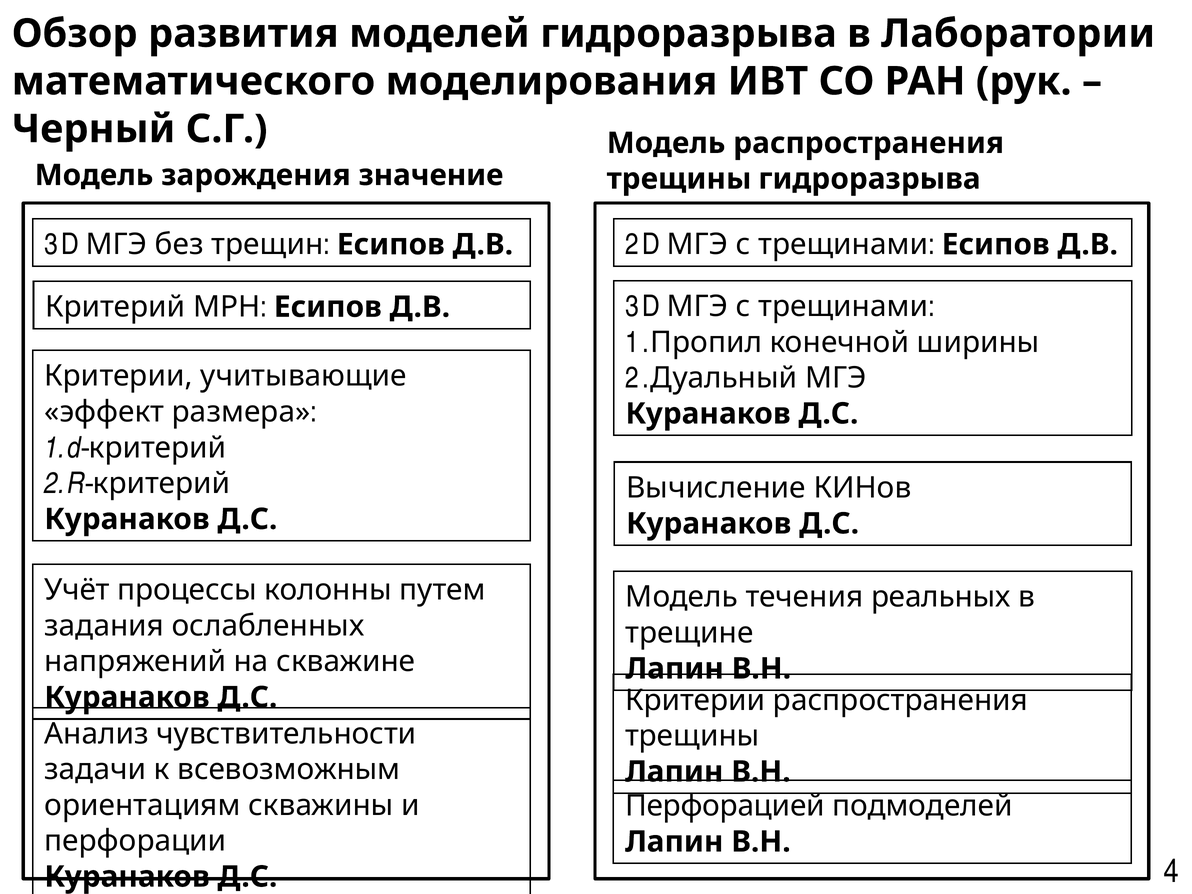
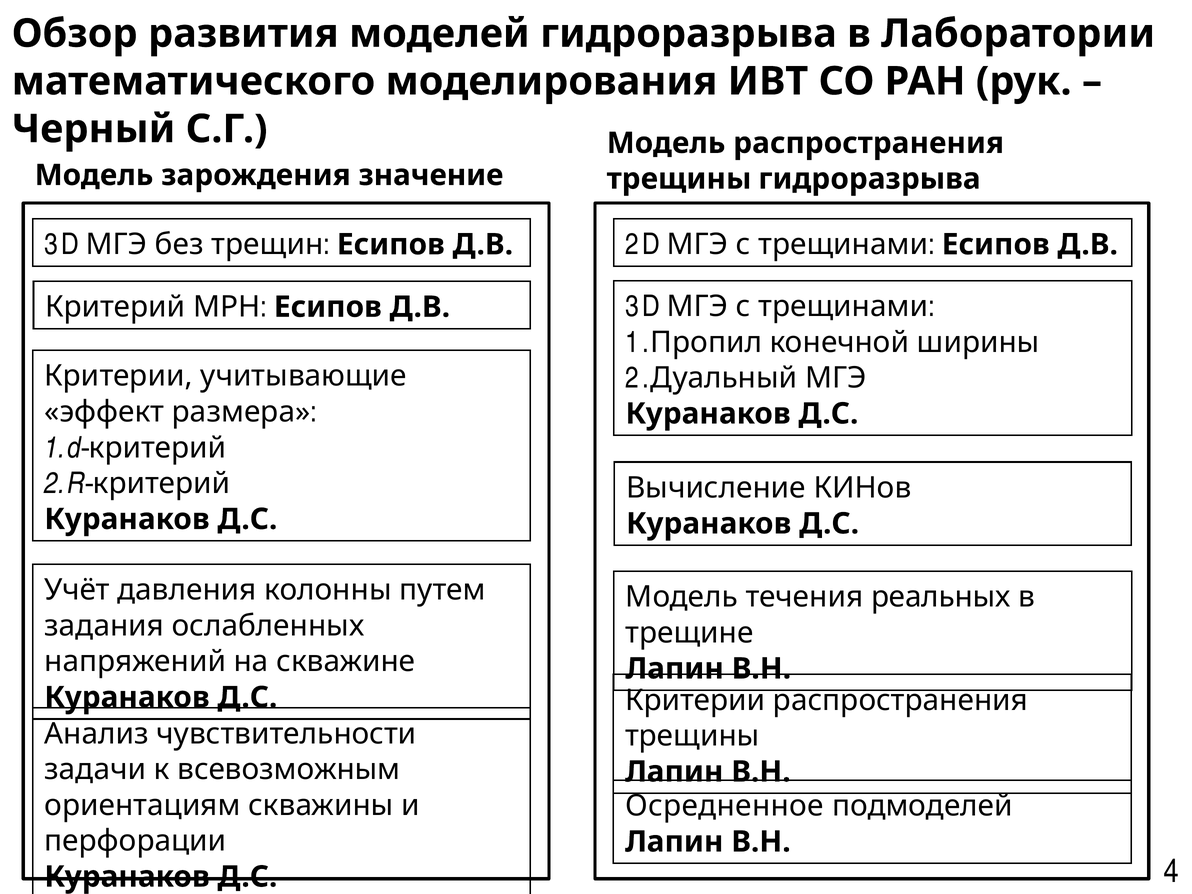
процессы: процессы -> давления (187, 590)
Перфорацией: Перфорацией -> Осредненное (725, 806)
